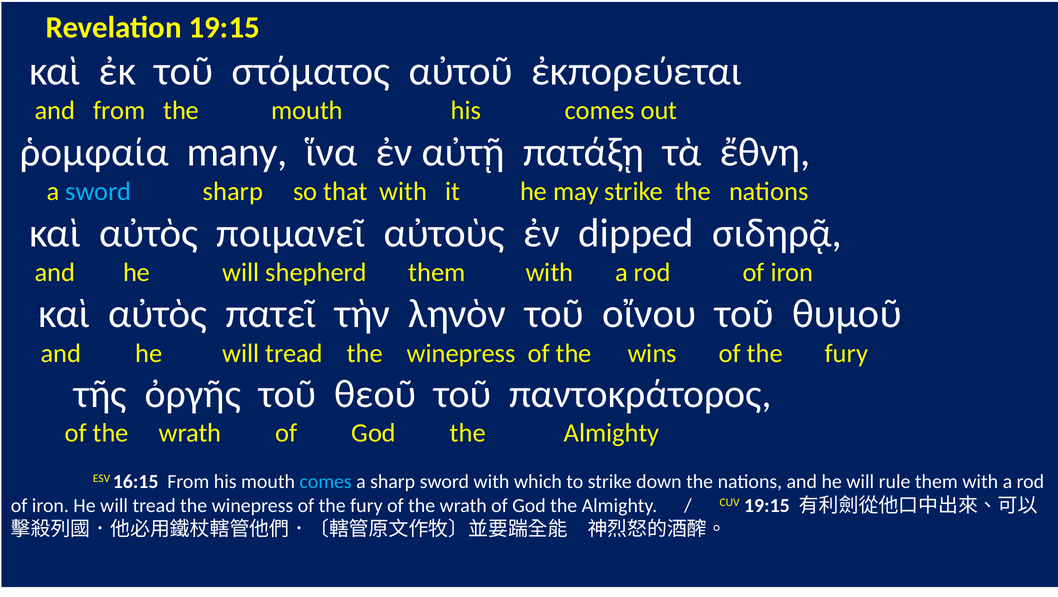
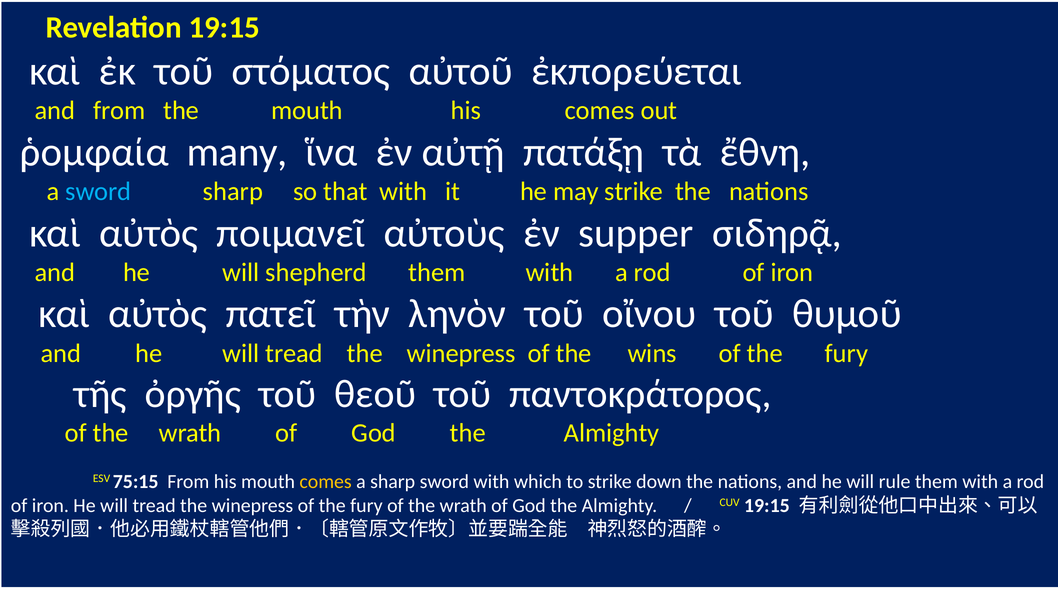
dipped: dipped -> supper (636, 233)
16:15: 16:15 -> 75:15 (136, 481)
comes colour: light blue -> yellow (326, 481)
